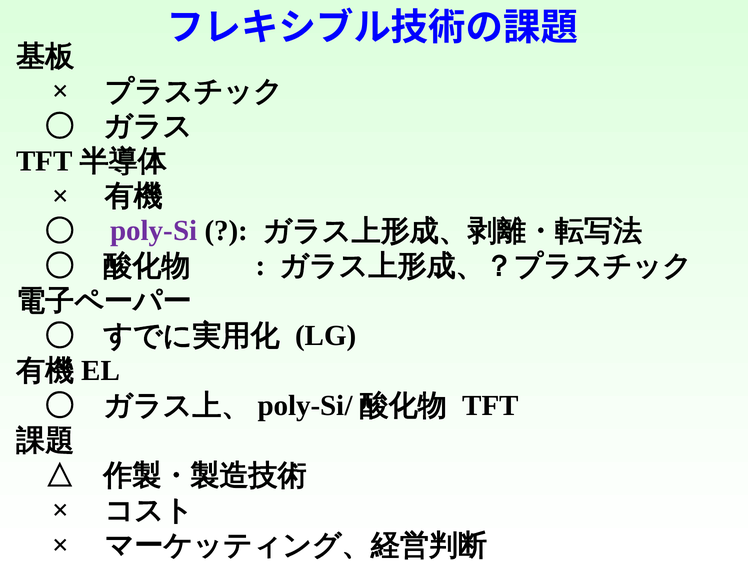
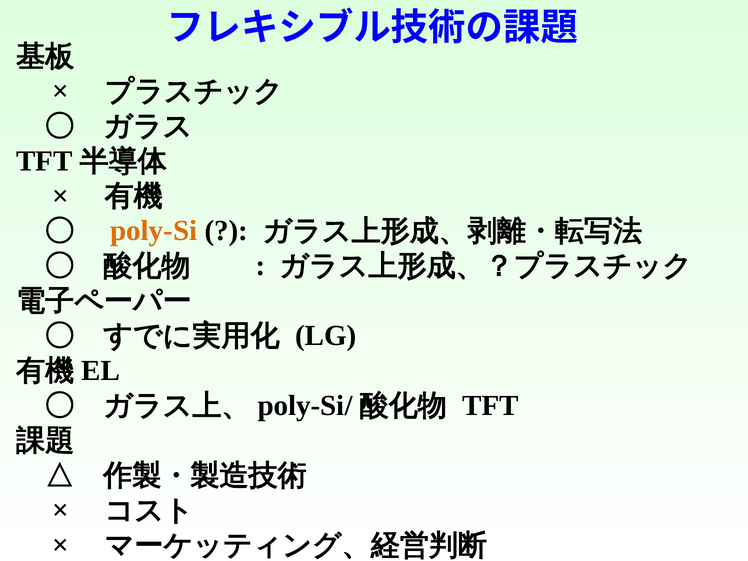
poly-Si colour: purple -> orange (154, 231)
